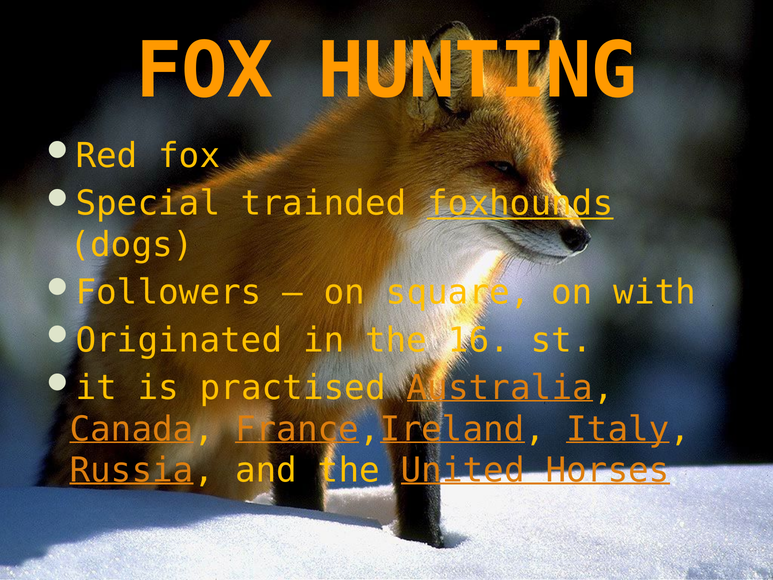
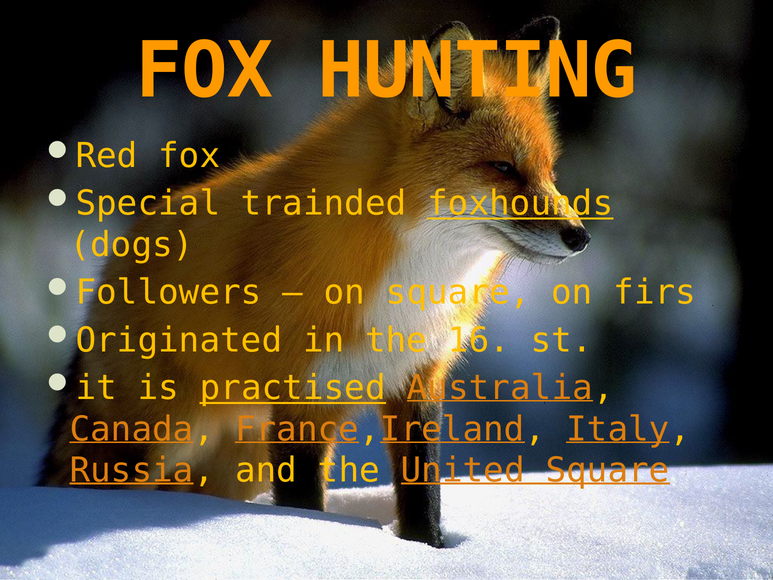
with: with -> firs (655, 292)
practised underline: none -> present (293, 388)
United Horses: Horses -> Square (608, 470)
